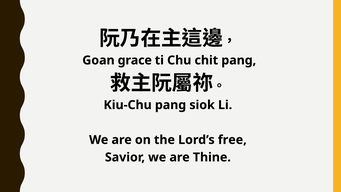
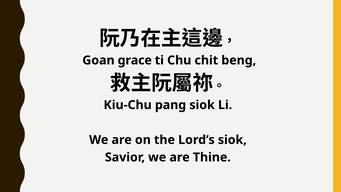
chit pang: pang -> beng (239, 60)
Lord’s free: free -> siok (232, 140)
